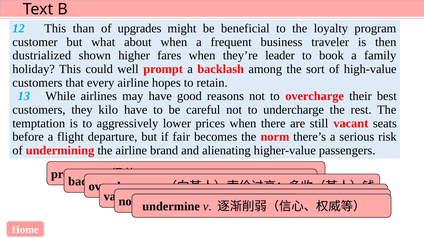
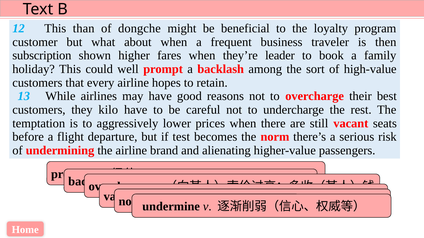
upgrades: upgrades -> dongche (139, 28)
dustrialized: dustrialized -> subscription (42, 56)
fair: fair -> test (181, 137)
